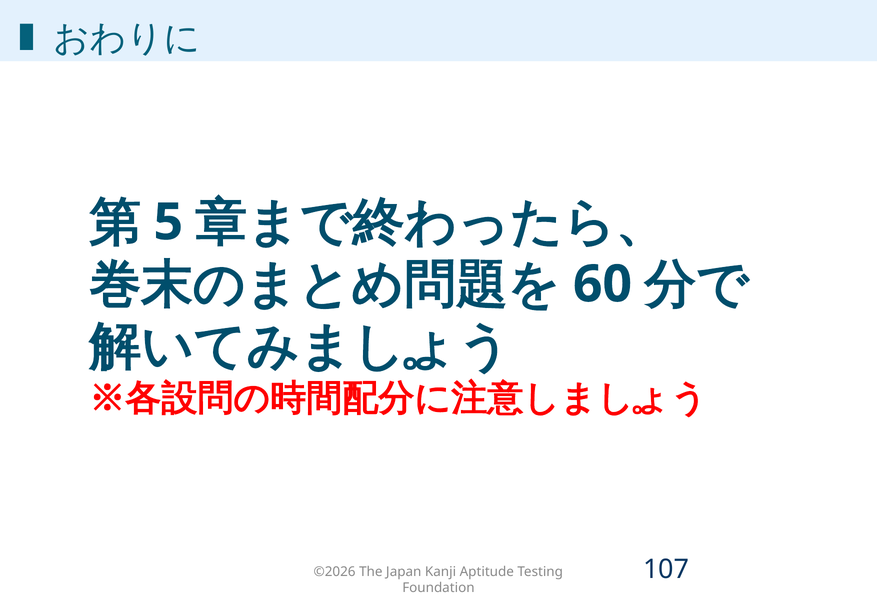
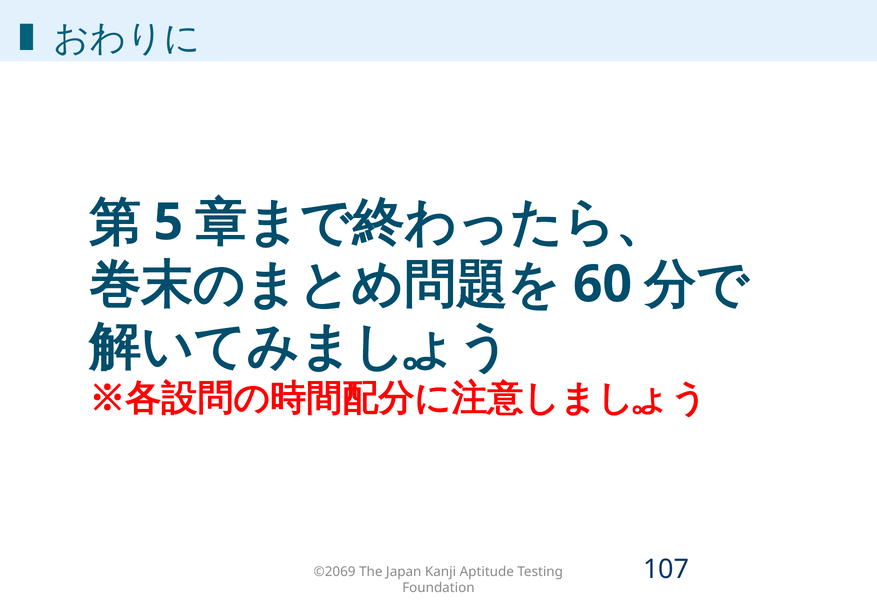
©2026: ©2026 -> ©2069 (335, 572)
